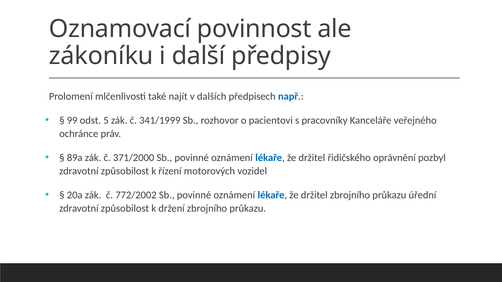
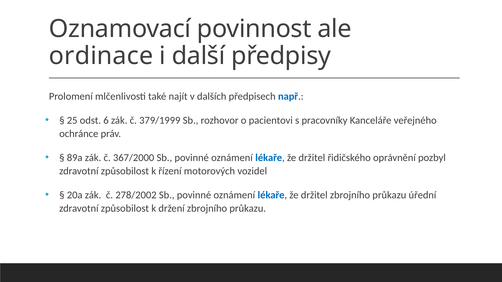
zákoníku: zákoníku -> ordinace (101, 56)
99: 99 -> 25 (72, 120)
5: 5 -> 6 (106, 120)
341/1999: 341/1999 -> 379/1999 (160, 120)
371/2000: 371/2000 -> 367/2000 (134, 158)
772/2002: 772/2002 -> 278/2002 (136, 195)
